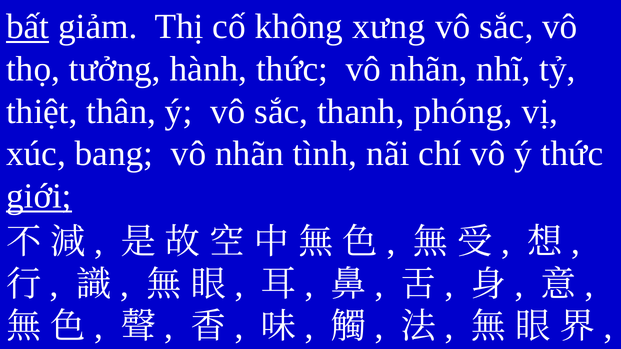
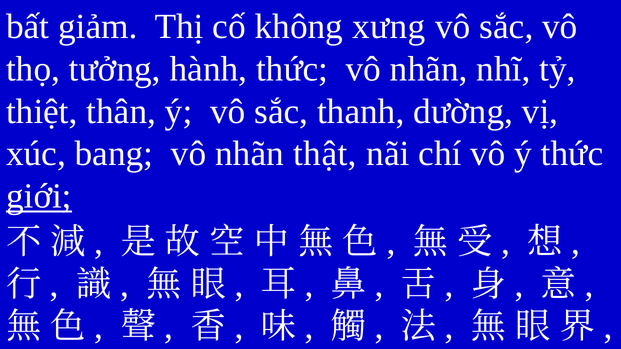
bất underline: present -> none (28, 27)
phóng: phóng -> dường (463, 112)
tình: tình -> thật (325, 154)
